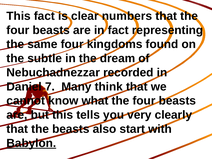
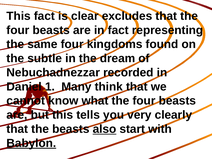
numbers: numbers -> excludes (127, 16)
7: 7 -> 1 (50, 87)
also underline: none -> present (104, 129)
